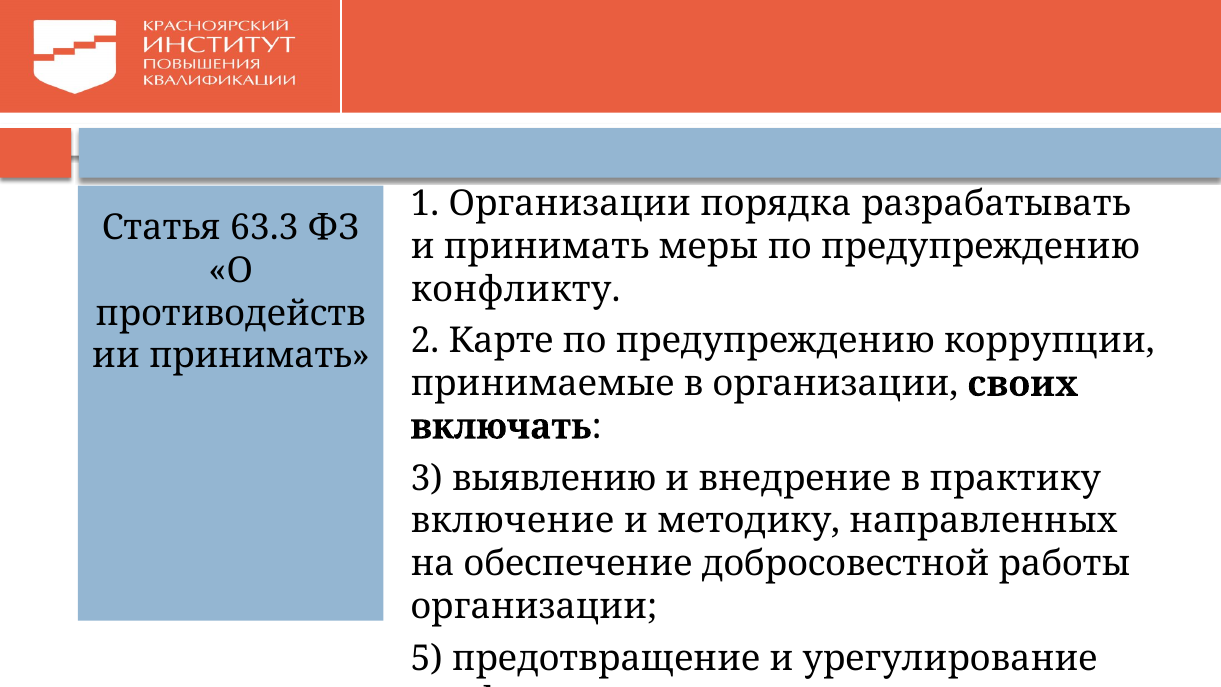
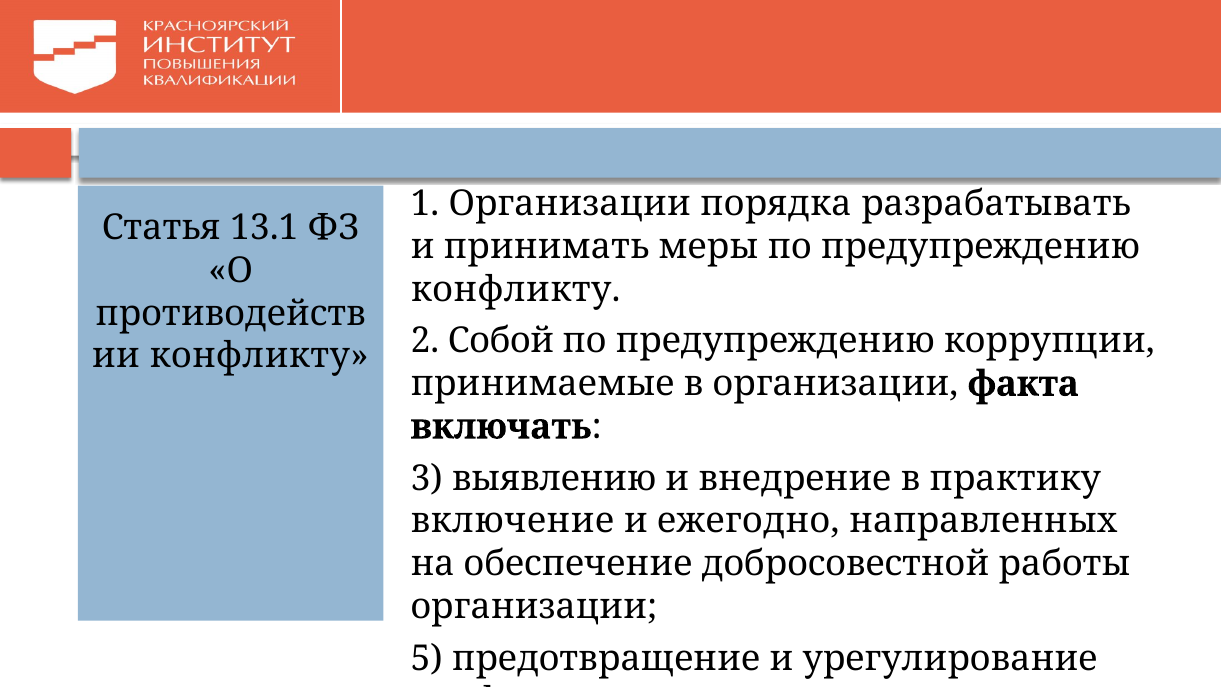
63.3: 63.3 -> 13.1 (264, 228)
Карте: Карте -> Собой (501, 341)
принимать: принимать -> конфликту (259, 356)
своих: своих -> факта (1023, 384)
методику: методику -> ежегодно (748, 521)
